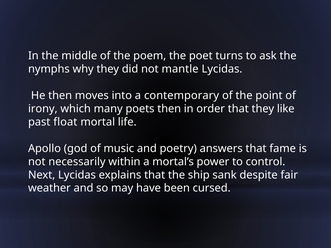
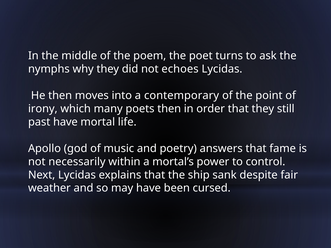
mantle: mantle -> echoes (180, 69)
like: like -> still (286, 109)
past float: float -> have (65, 122)
